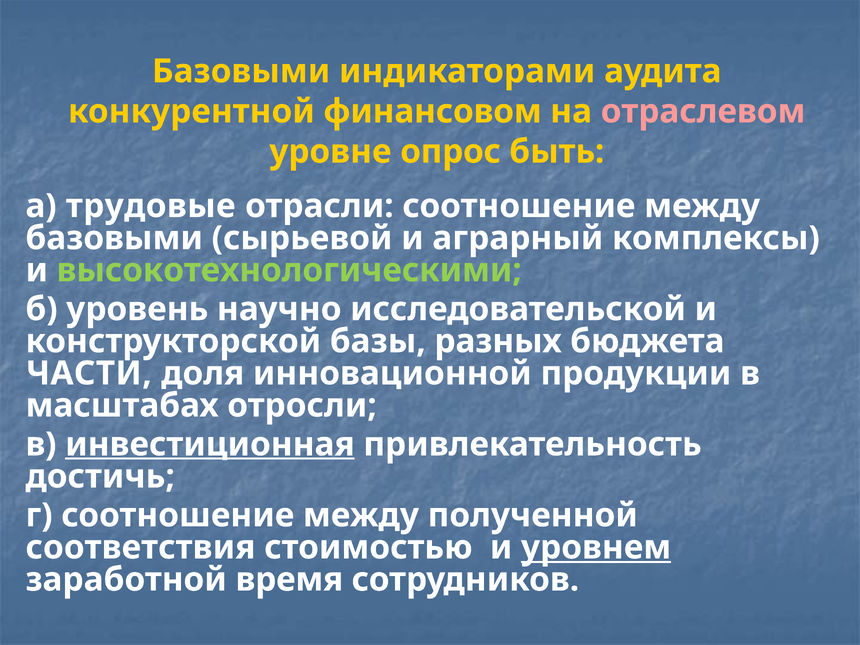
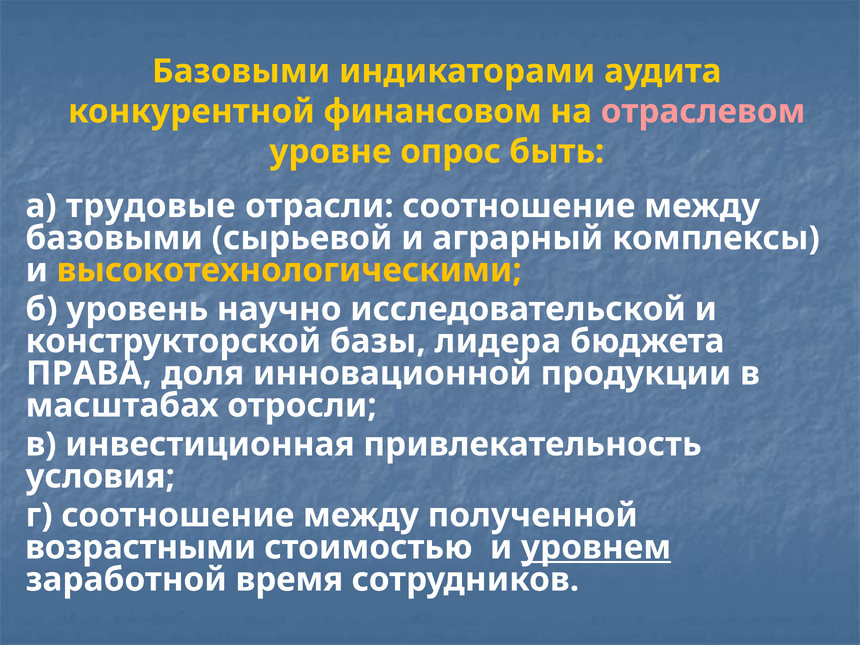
высокотехнологическими colour: light green -> yellow (289, 270)
разных: разных -> лидера (498, 341)
ЧАСТИ: ЧАСТИ -> ПРАВА (89, 373)
инвестиционная underline: present -> none (210, 444)
достичь: достичь -> условия (100, 476)
соответствия: соответствия -> возрастными (141, 547)
